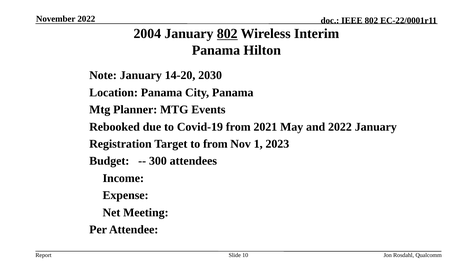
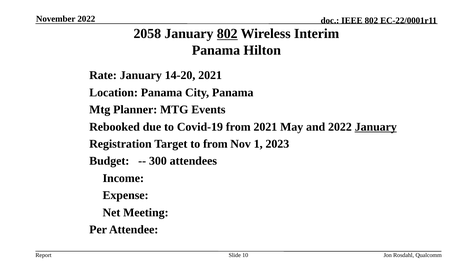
2004: 2004 -> 2058 (147, 34)
Note: Note -> Rate (103, 75)
14-20 2030: 2030 -> 2021 (210, 75)
January underline: none -> present (376, 127)
